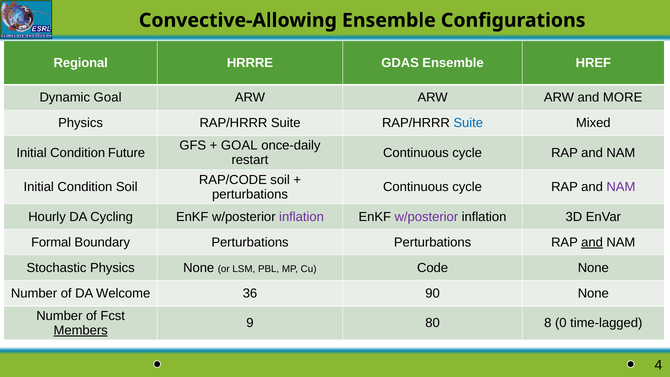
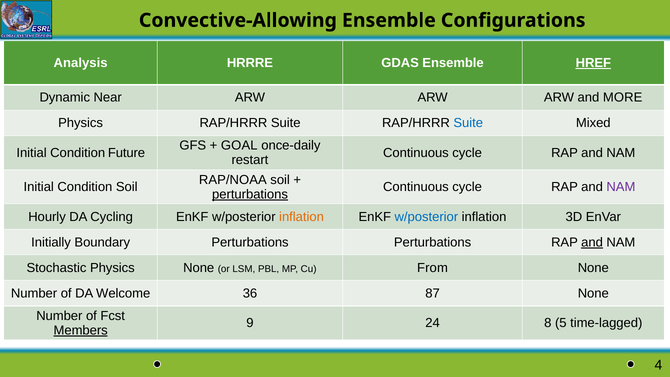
Regional: Regional -> Analysis (81, 63)
HREF underline: none -> present (593, 63)
Dynamic Goal: Goal -> Near (108, 98)
RAP/CODE: RAP/CODE -> RAP/NOAA (233, 180)
perturbations underline: none -> present (250, 194)
inflation colour: purple -> orange (302, 217)
w/posterior colour: purple -> blue (426, 217)
Formal: Formal -> Initially (51, 242)
Code: Code -> From (432, 268)
90: 90 -> 87 (433, 293)
80: 80 -> 24 (433, 323)
0: 0 -> 5 (561, 323)
